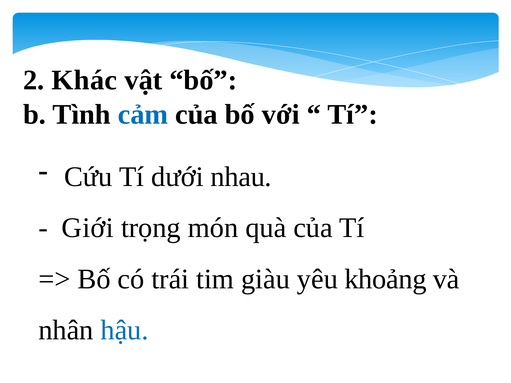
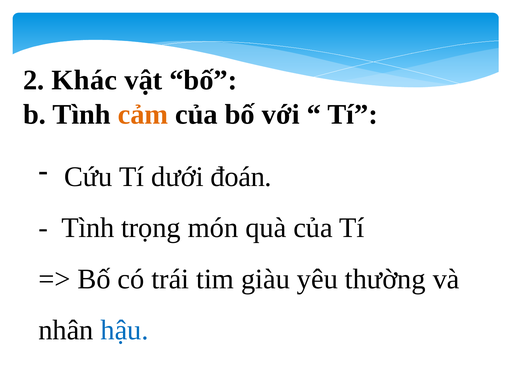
cảm colour: blue -> orange (143, 114)
nhau: nhau -> đoán (241, 177)
Giới: Giới -> Tình (88, 228)
khoảng: khoảng -> thường (385, 279)
